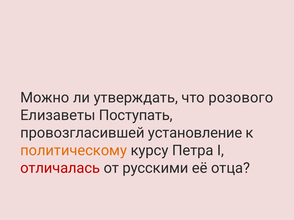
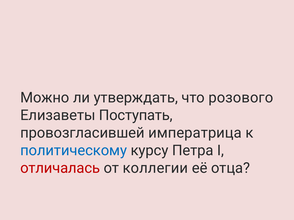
установление: установление -> императрица (195, 133)
политическому colour: orange -> blue (74, 151)
русскими: русскими -> коллегии (155, 168)
